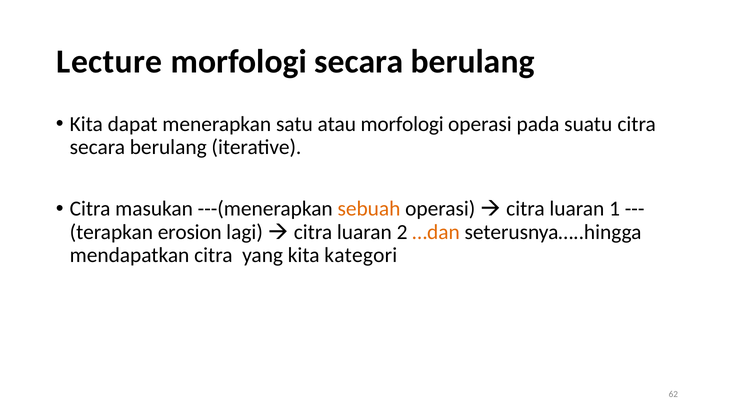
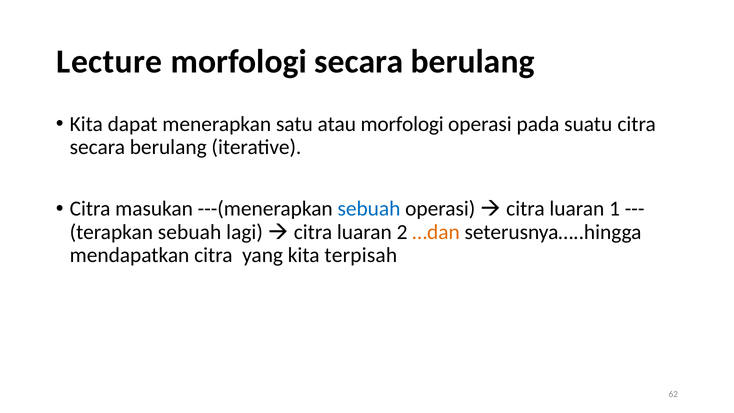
sebuah colour: orange -> blue (369, 209)
erosion: erosion -> sebuah (190, 232)
kategori: kategori -> terpisah (361, 255)
